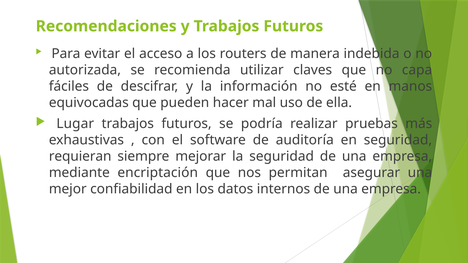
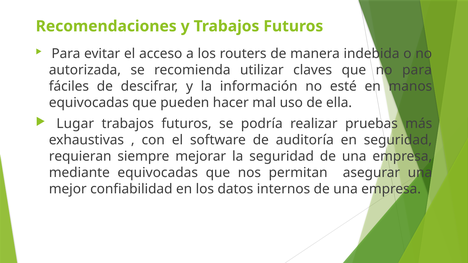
no capa: capa -> para (417, 70)
mediante encriptación: encriptación -> equivocadas (158, 173)
